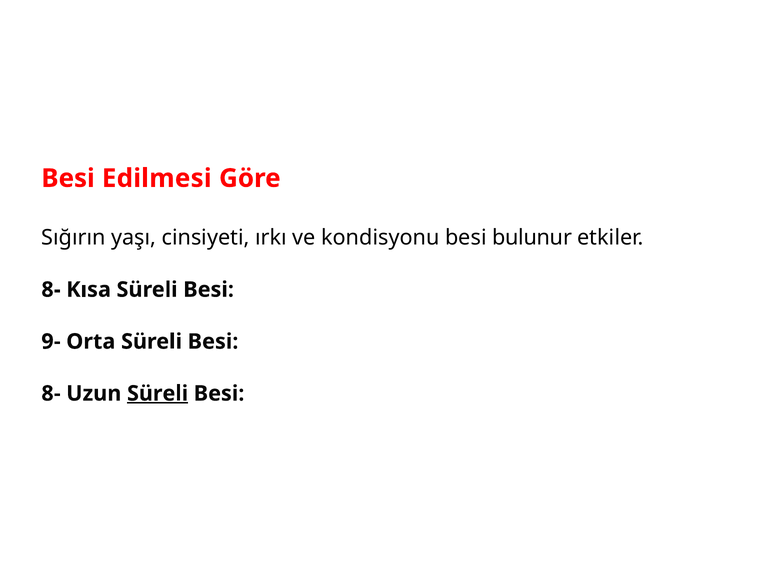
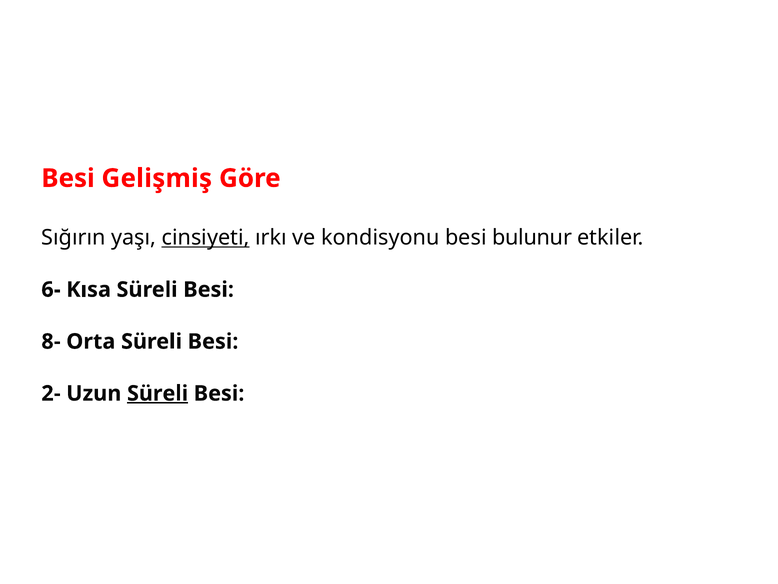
Edilmesi: Edilmesi -> Gelişmiş (157, 178)
cinsiyeti underline: none -> present (206, 238)
8-: 8- -> 6- (51, 289)
9-: 9- -> 8- (51, 341)
8-: 8- -> 2- (51, 393)
